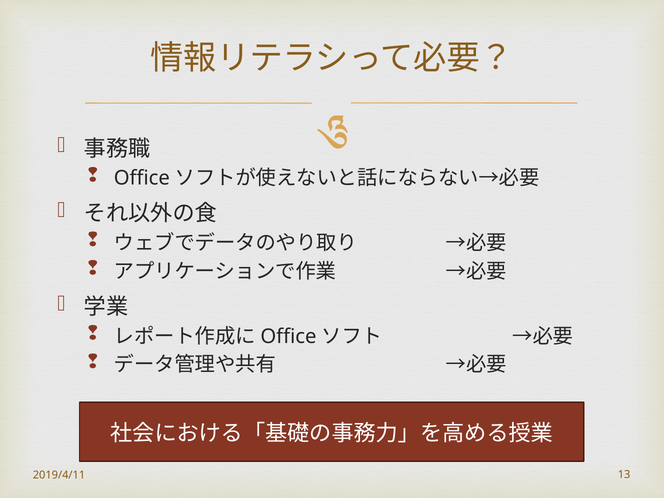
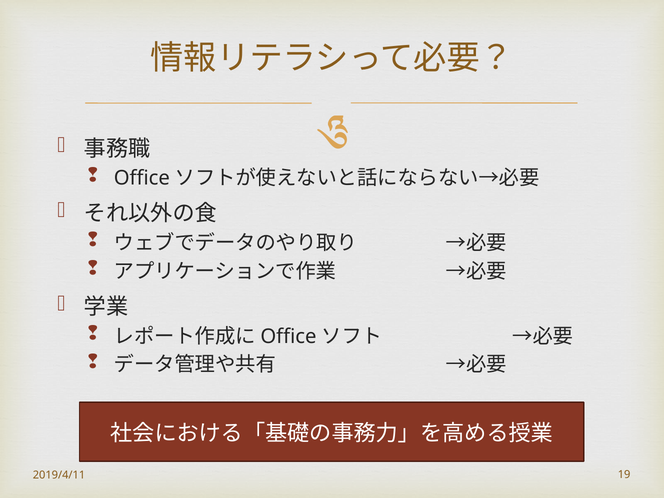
13: 13 -> 19 (624, 474)
